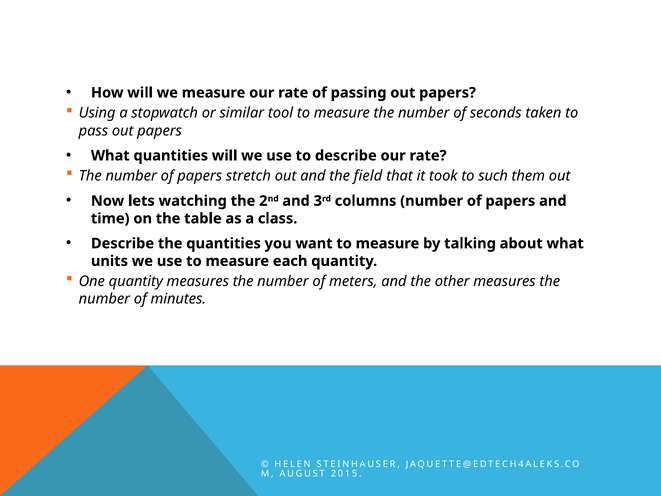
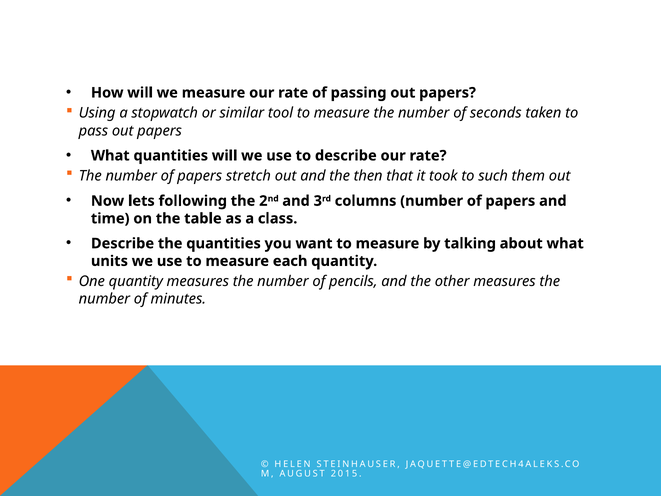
field: field -> then (368, 176)
watching: watching -> following (193, 201)
meters: meters -> pencils (353, 281)
